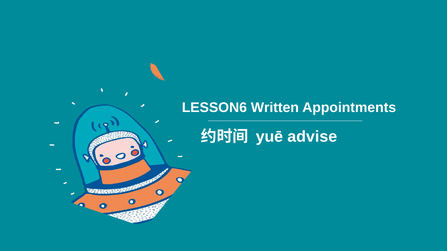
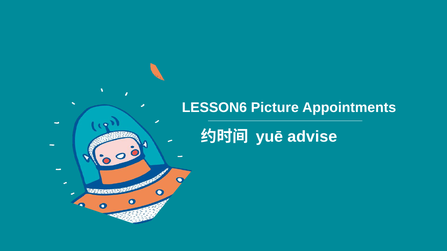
Written: Written -> Picture (275, 108)
